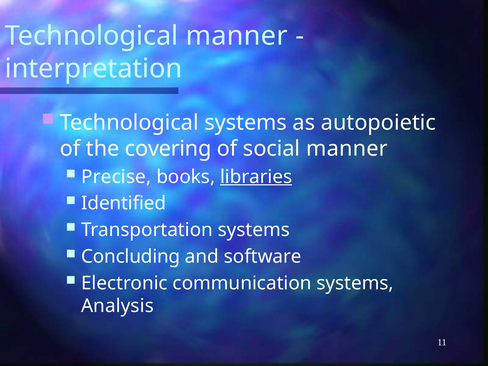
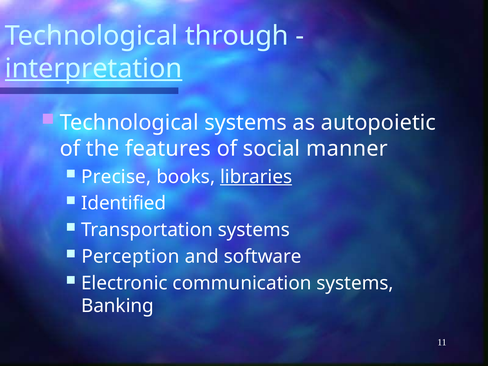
Technological manner: manner -> through (237, 36)
interpretation underline: none -> present (94, 69)
covering: covering -> features (168, 149)
Concluding: Concluding -> Perception (131, 257)
Analysis: Analysis -> Banking (118, 306)
